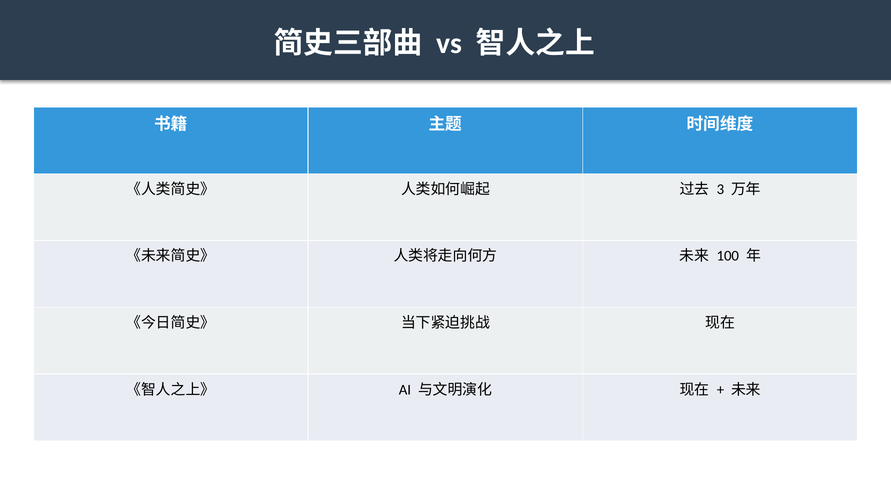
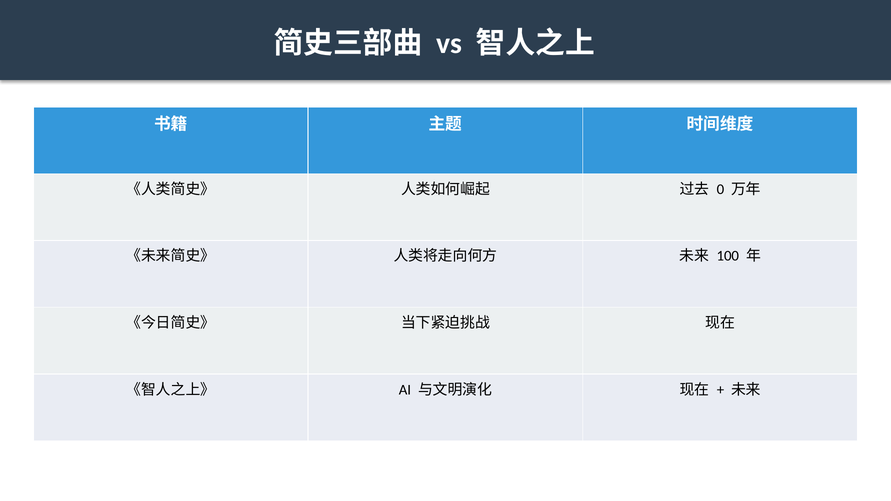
3: 3 -> 0 (720, 189)
